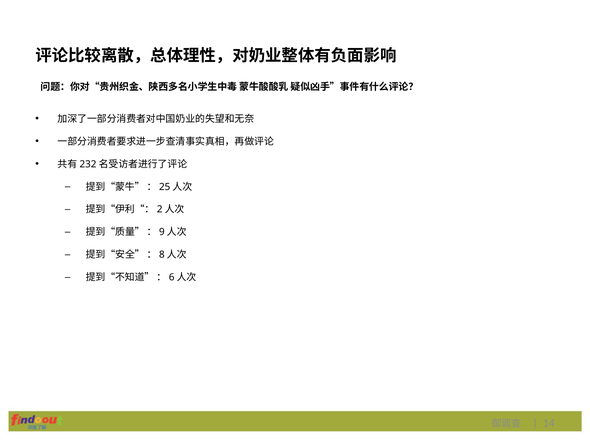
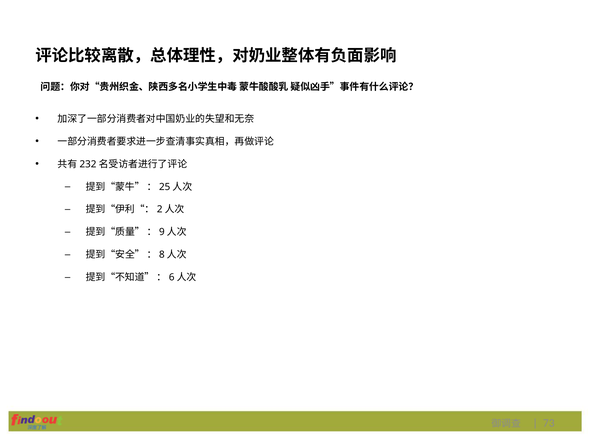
14: 14 -> 73 (549, 423)
